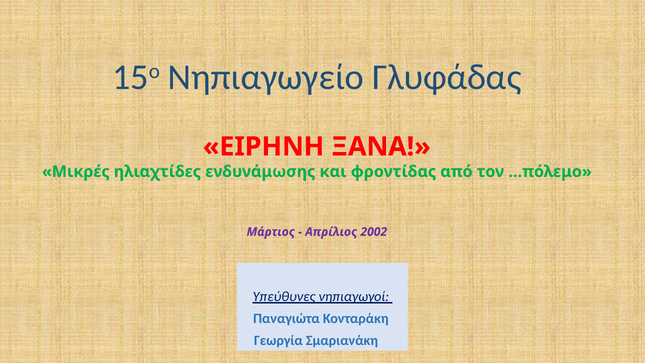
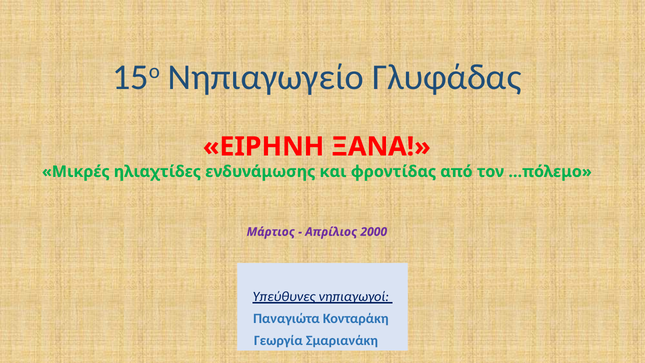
2002: 2002 -> 2000 (374, 232)
